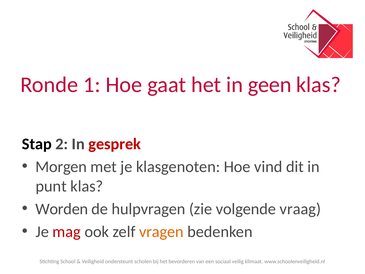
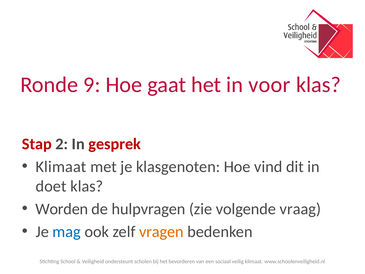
1: 1 -> 9 (92, 85)
geen: geen -> voor (269, 85)
Stap colour: black -> red (37, 144)
Morgen: Morgen -> Klimaat (61, 167)
punt: punt -> doet (51, 186)
mag colour: red -> blue (67, 231)
